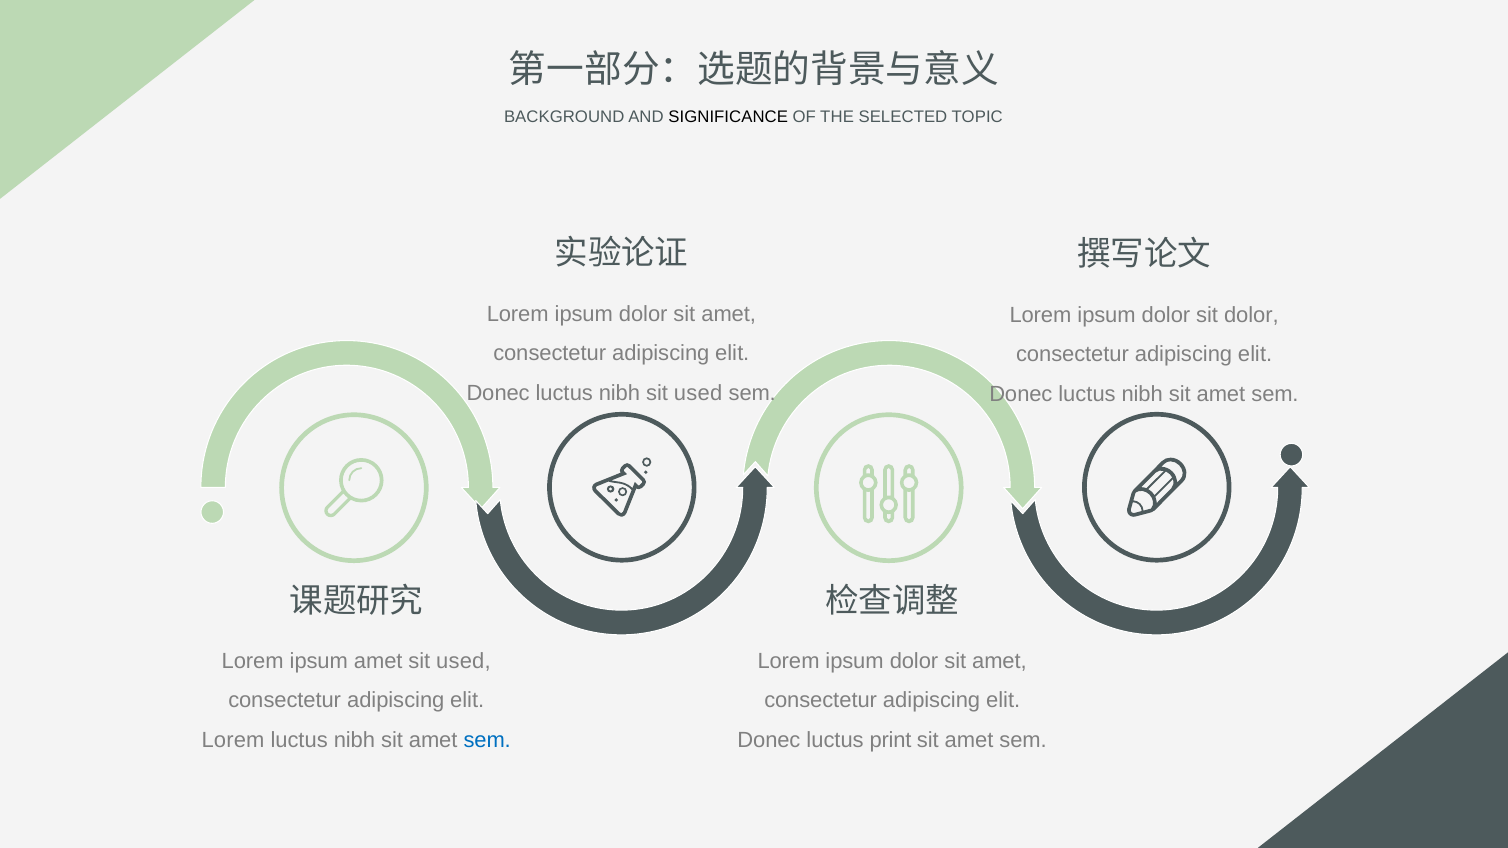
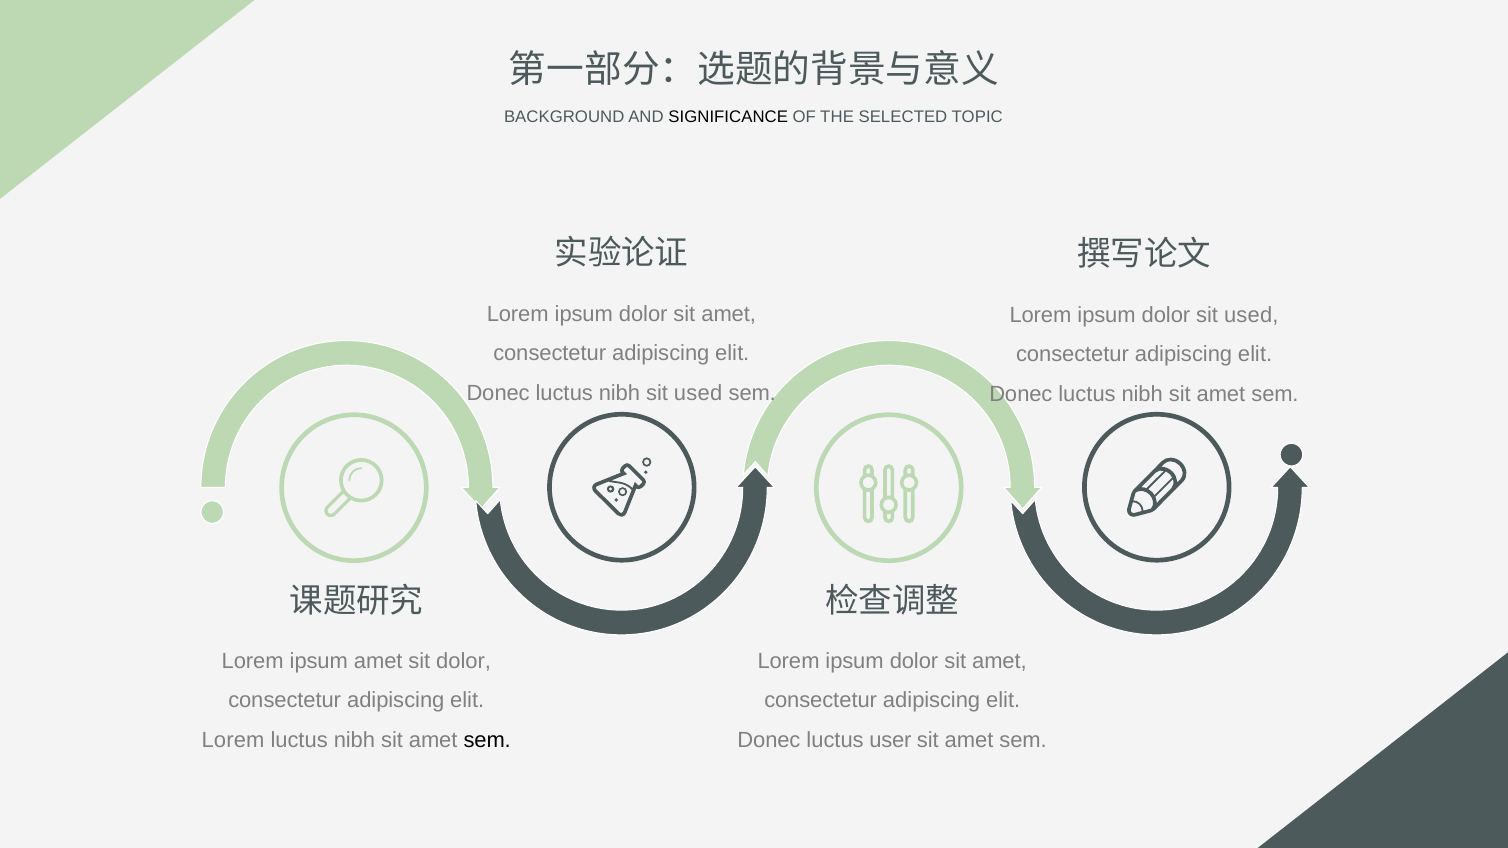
dolor sit dolor: dolor -> used (1251, 315)
used: used -> dolor (464, 661)
sem colour: blue -> black (487, 741)
print: print -> user (890, 741)
